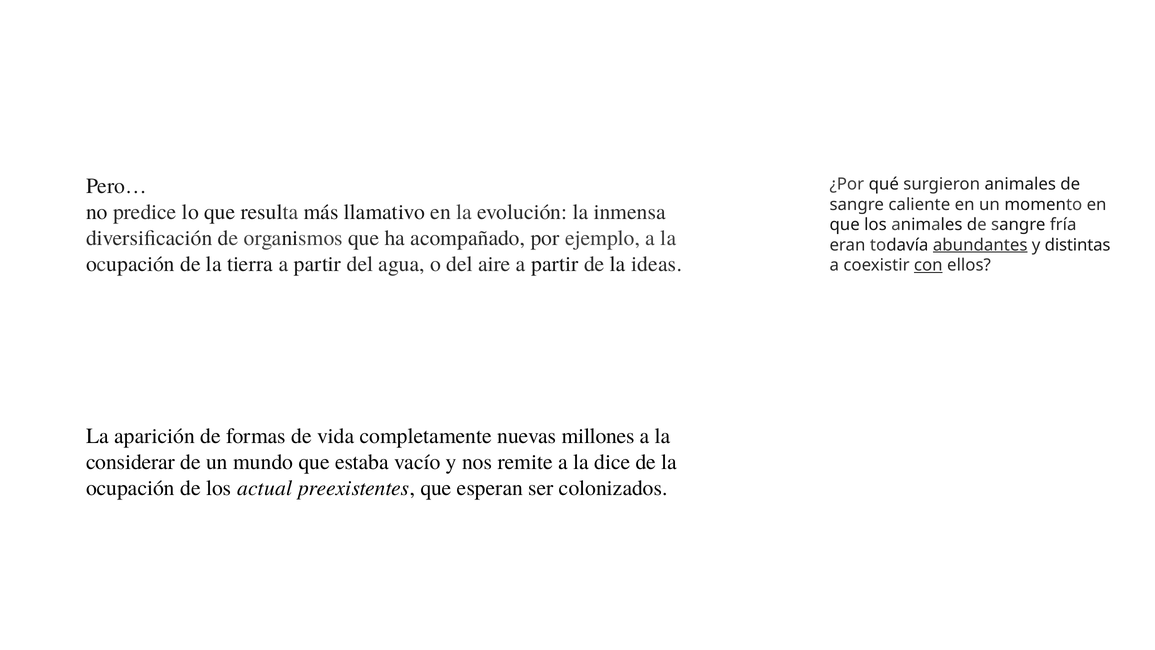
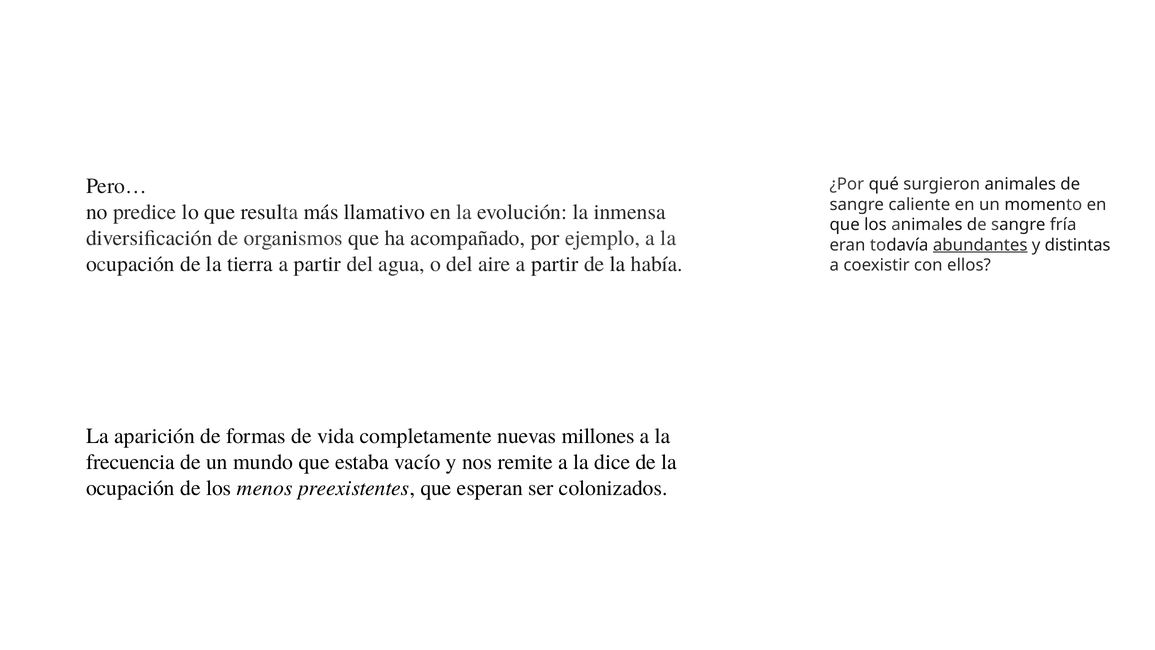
ideas: ideas -> había (657, 264)
con underline: present -> none (928, 265)
considerar: considerar -> frecuencia (130, 462)
actual: actual -> menos (265, 488)
